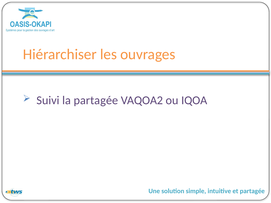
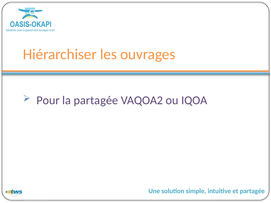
Suivi: Suivi -> Pour (48, 100)
